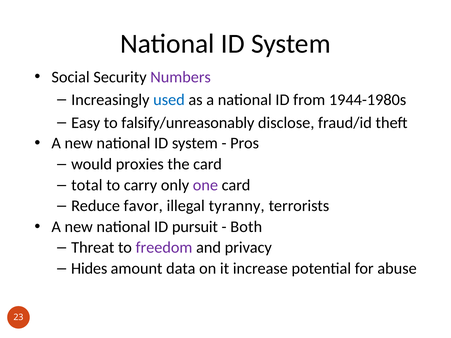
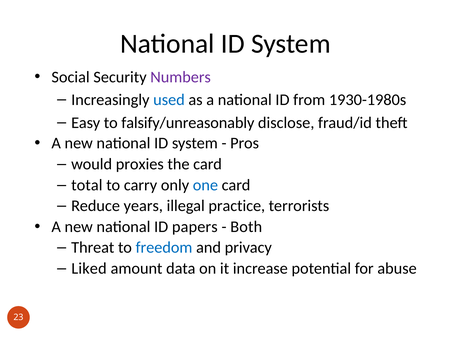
1944-1980s: 1944-1980s -> 1930-1980s (368, 100)
one colour: purple -> blue (205, 185)
favor: favor -> years (143, 206)
tyranny: tyranny -> practice (237, 206)
pursuit: pursuit -> papers (195, 227)
freedom colour: purple -> blue (164, 248)
Hides: Hides -> Liked (89, 269)
